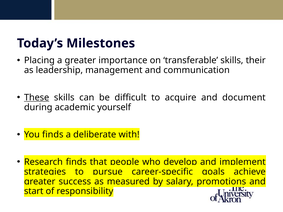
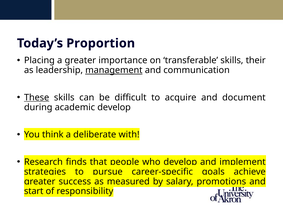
Milestones: Milestones -> Proportion (101, 43)
management underline: none -> present (114, 70)
academic yourself: yourself -> develop (114, 107)
You finds: finds -> think (53, 135)
